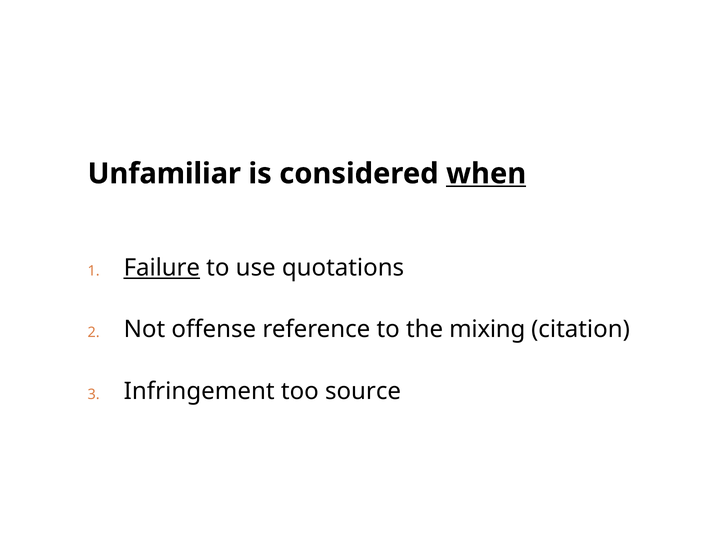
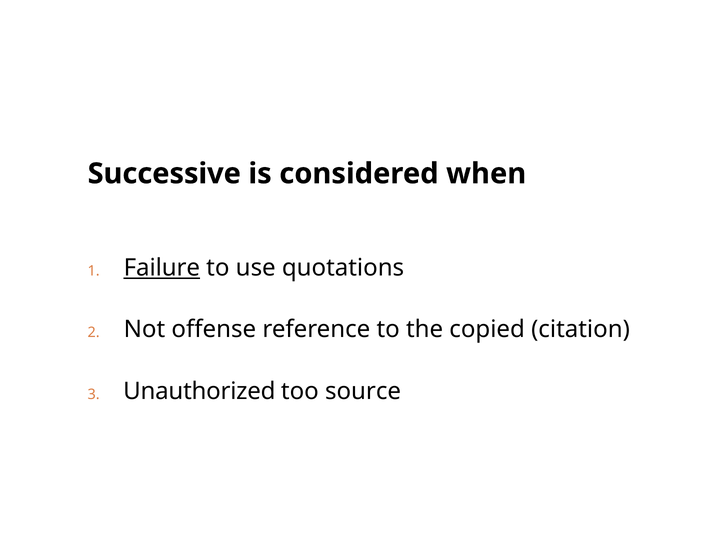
Unfamiliar: Unfamiliar -> Successive (164, 173)
when underline: present -> none (486, 173)
mixing: mixing -> copied (487, 329)
Infringement: Infringement -> Unauthorized (199, 391)
